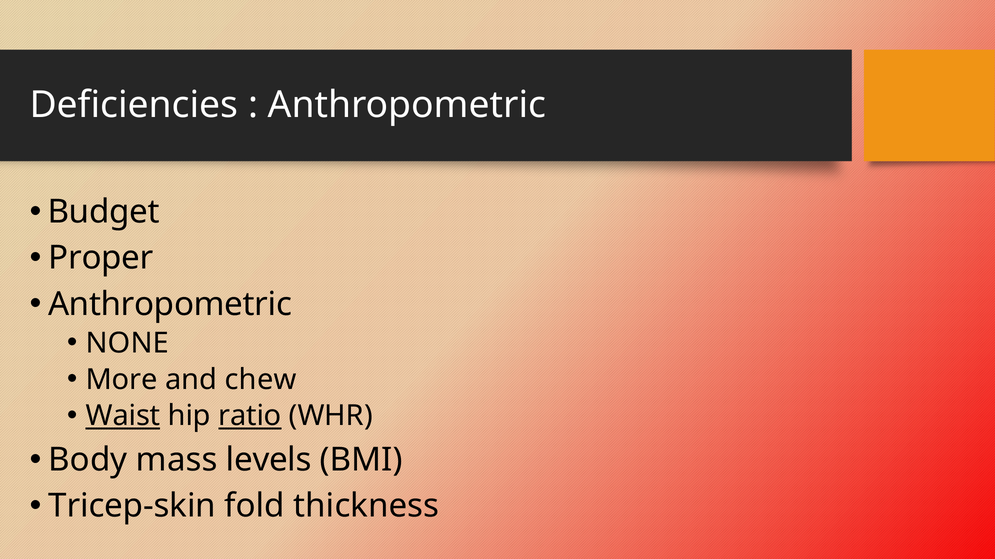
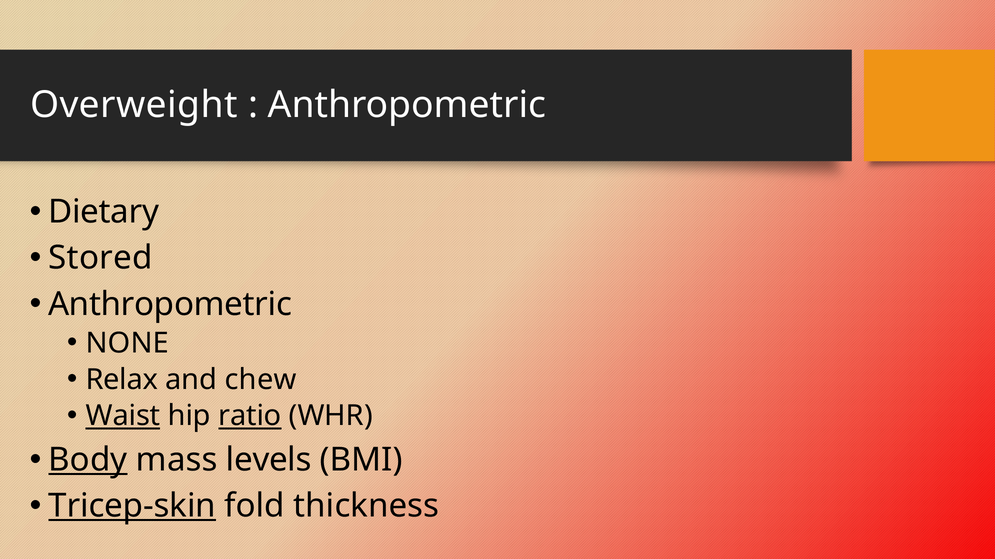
Deficiencies: Deficiencies -> Overweight (134, 105)
Budget: Budget -> Dietary (104, 212)
Proper: Proper -> Stored (101, 258)
More: More -> Relax (122, 380)
Body underline: none -> present (88, 460)
Tricep-skin underline: none -> present (132, 507)
